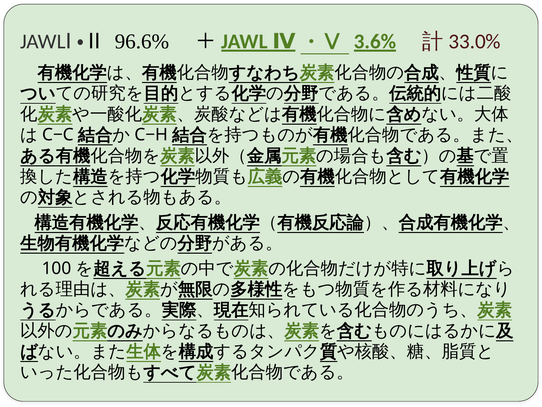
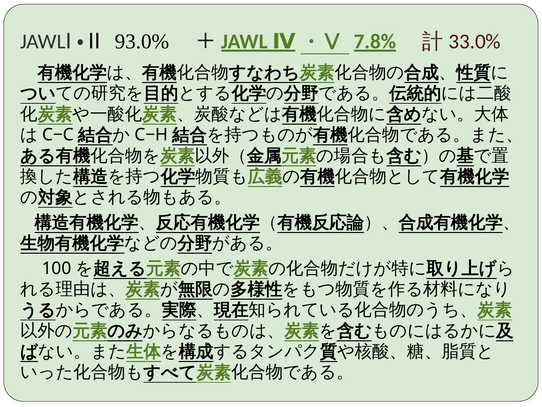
96.6%: 96.6% -> 93.0% (142, 42)
3.6%: 3.6% -> 7.8% (375, 42)
